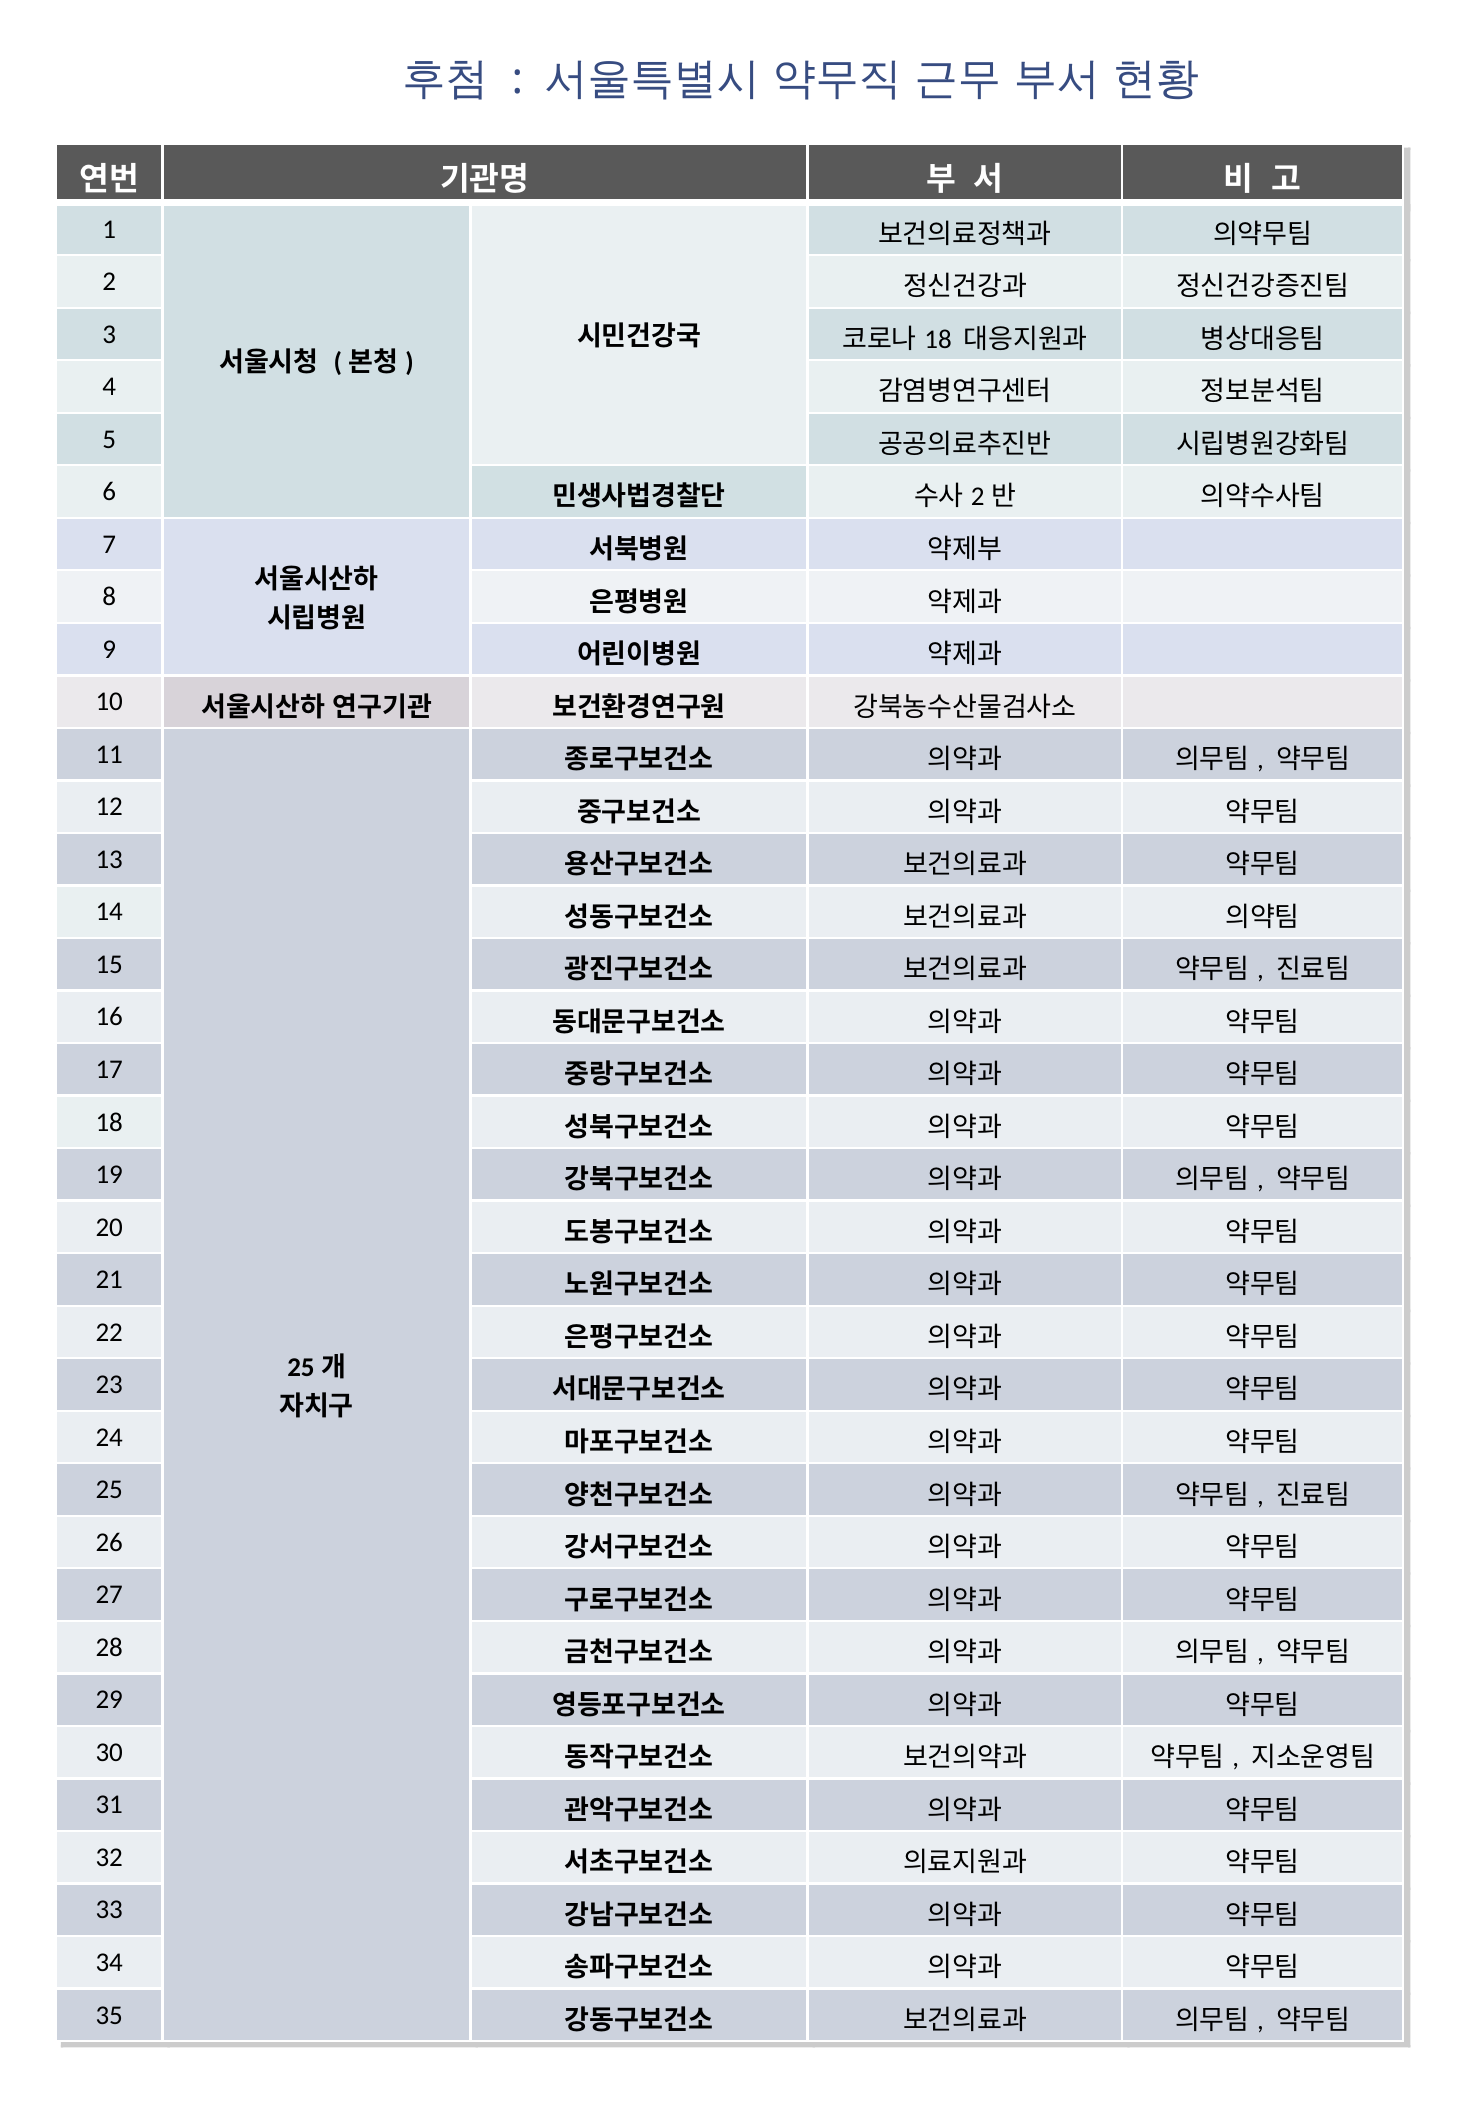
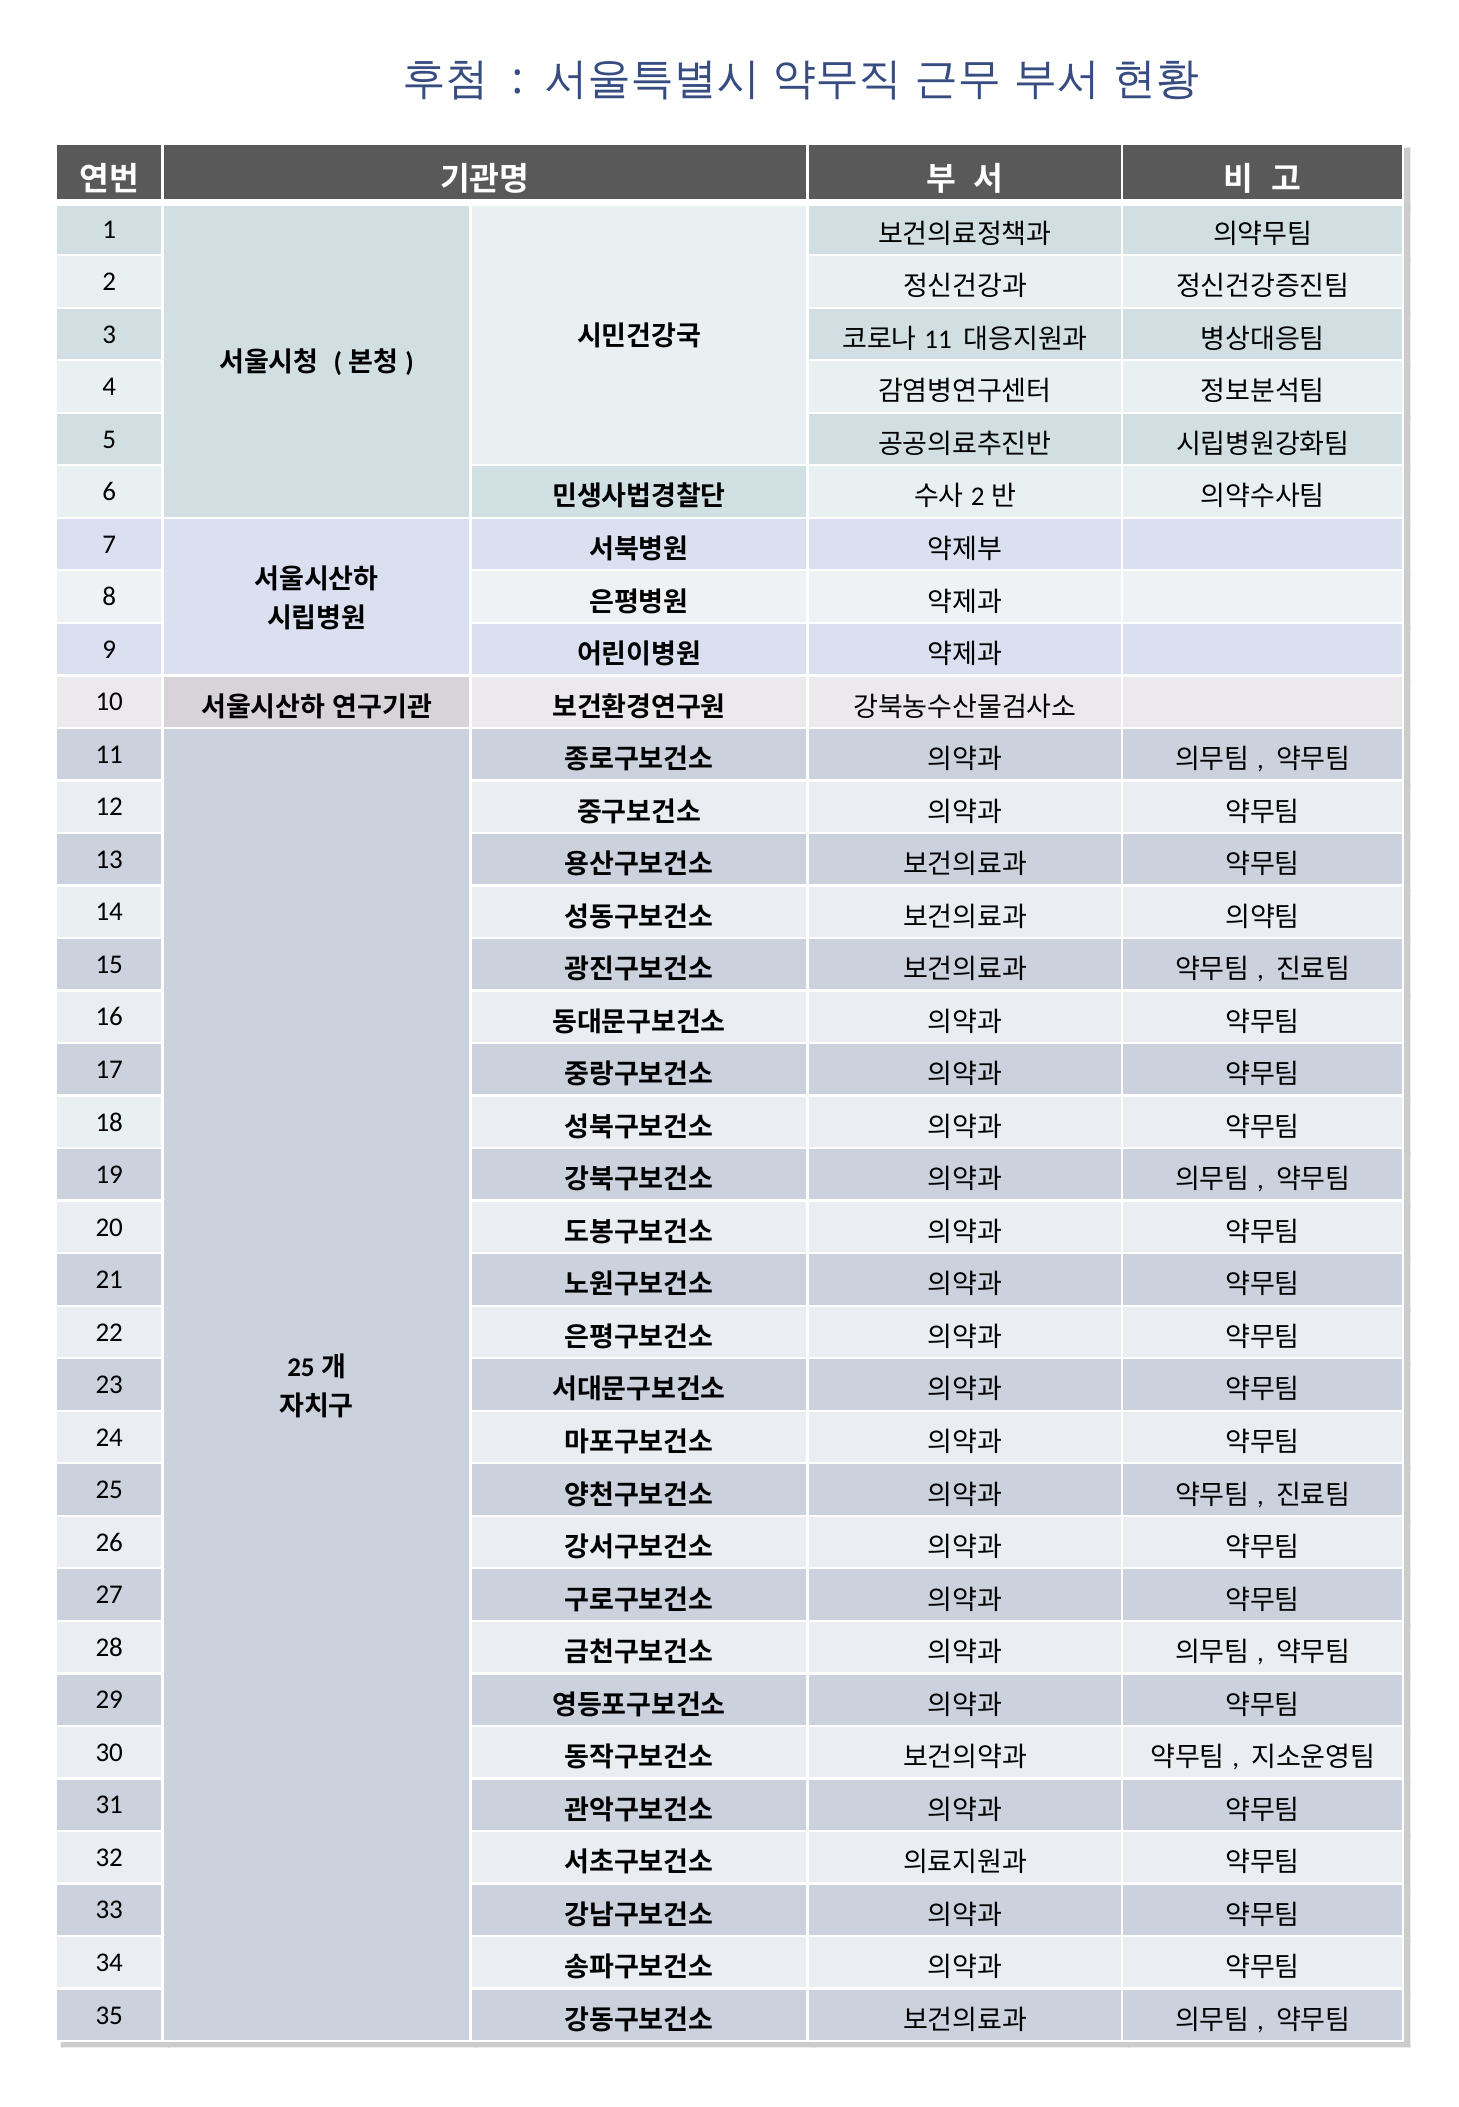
18: 18 -> 11 (938, 340)
